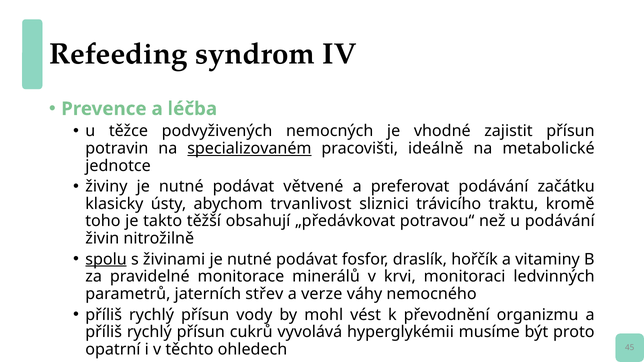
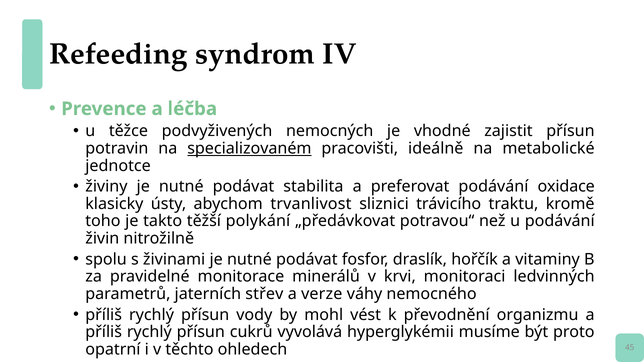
větvené: větvené -> stabilita (313, 187)
začátku: začátku -> oxidace (566, 187)
obsahují: obsahují -> polykání (258, 221)
spolu underline: present -> none (106, 259)
